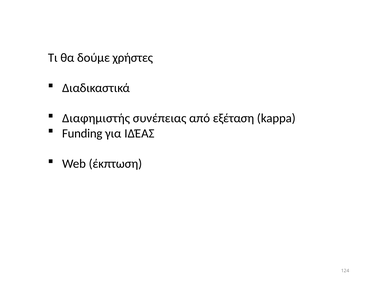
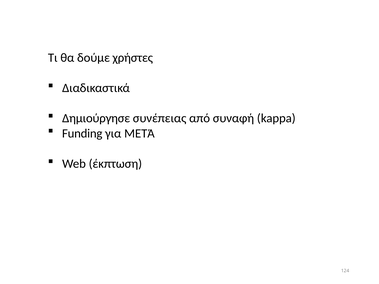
Διαφημιστής: Διαφημιστής -> Δημιούργησε (96, 118)
εξέταση: εξέταση -> συναφή (233, 118)
ΙΔΈΑΣ: ΙΔΈΑΣ -> ΜΕΤΆ (139, 133)
